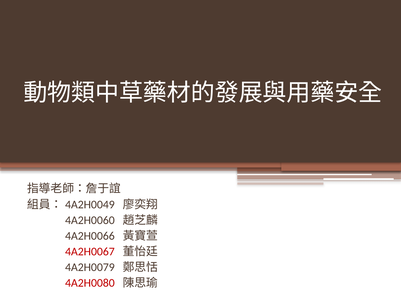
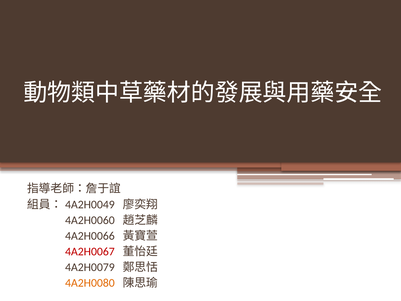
4A2H0080 colour: red -> orange (90, 283)
